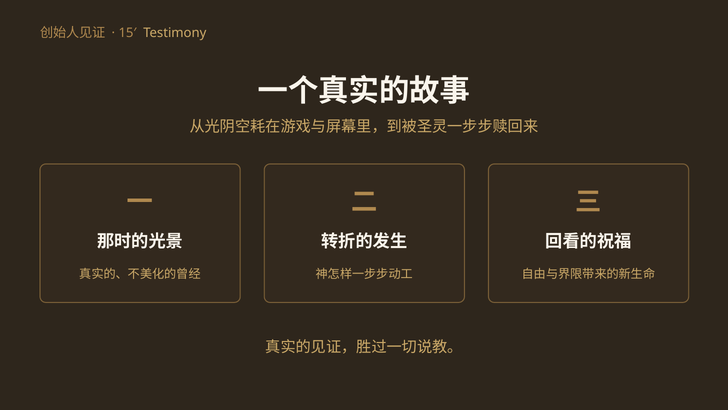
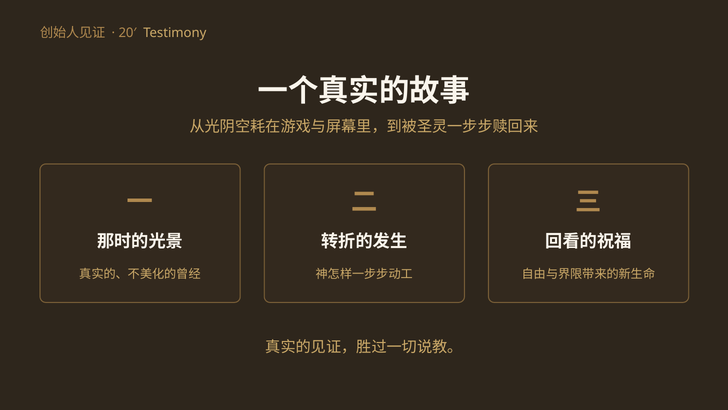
15′: 15′ -> 20′ (128, 33)
